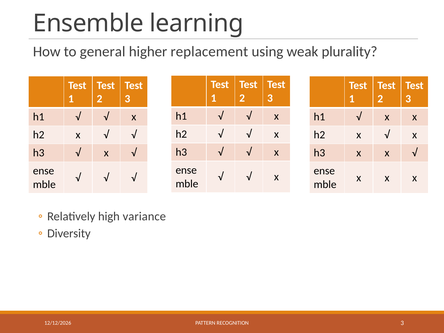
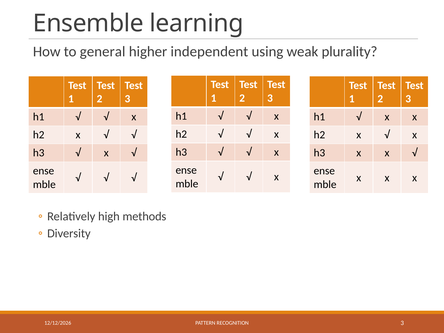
replacement: replacement -> independent (209, 52)
variance: variance -> methods (144, 217)
